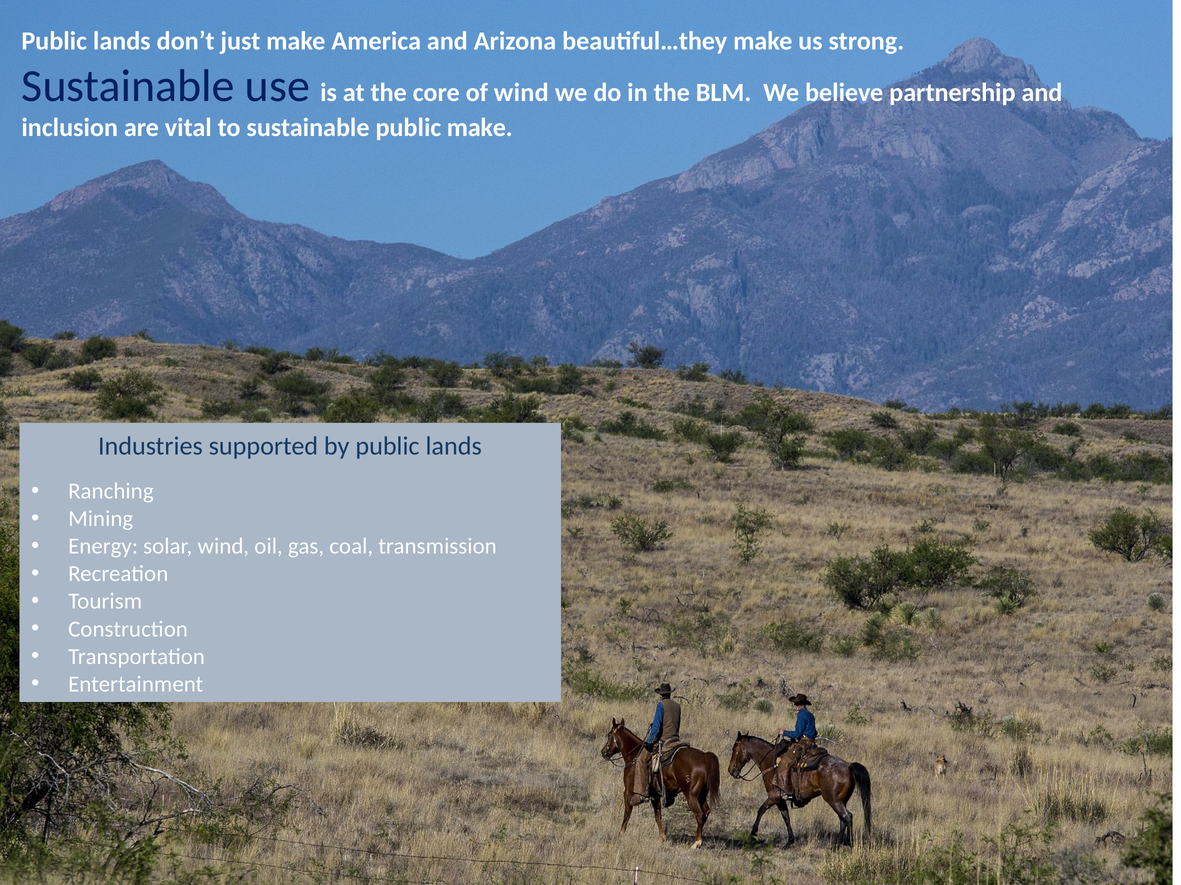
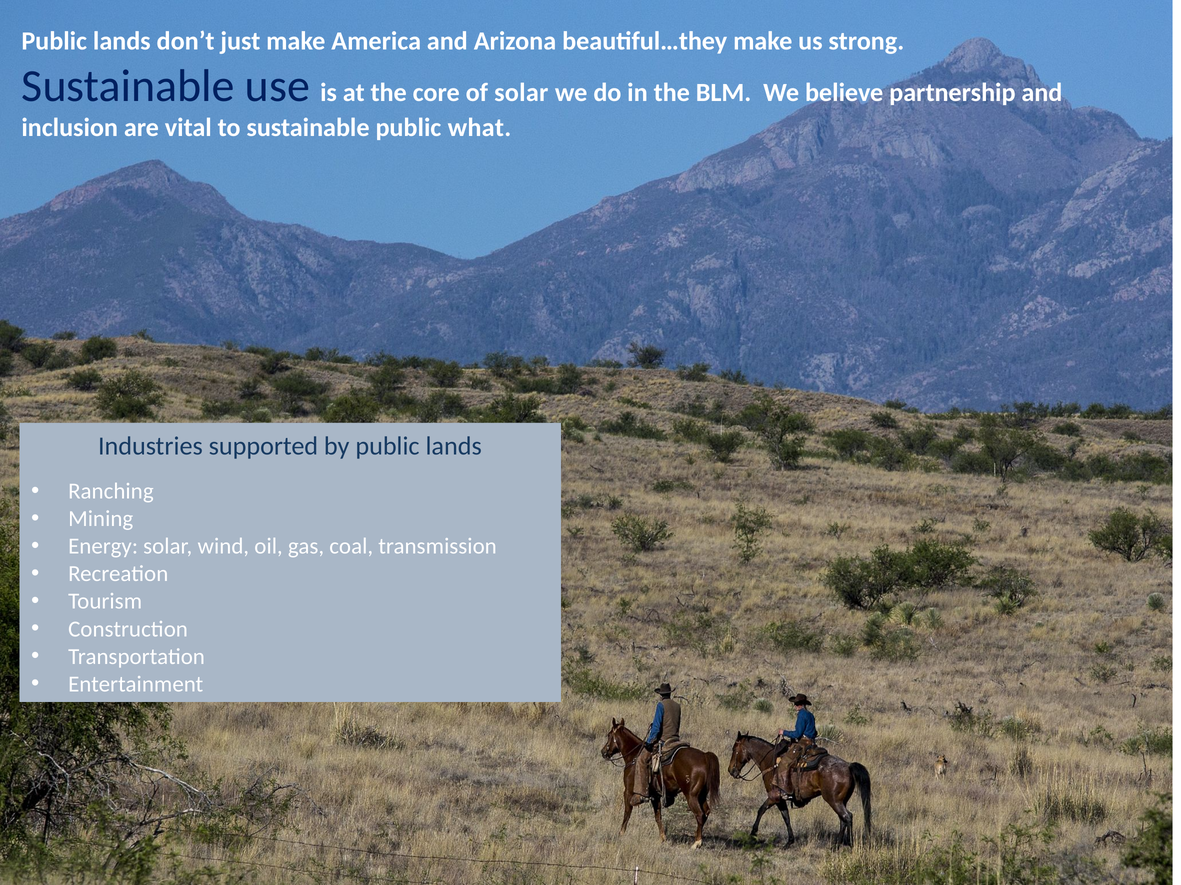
of wind: wind -> solar (521, 92)
public make: make -> what (479, 128)
